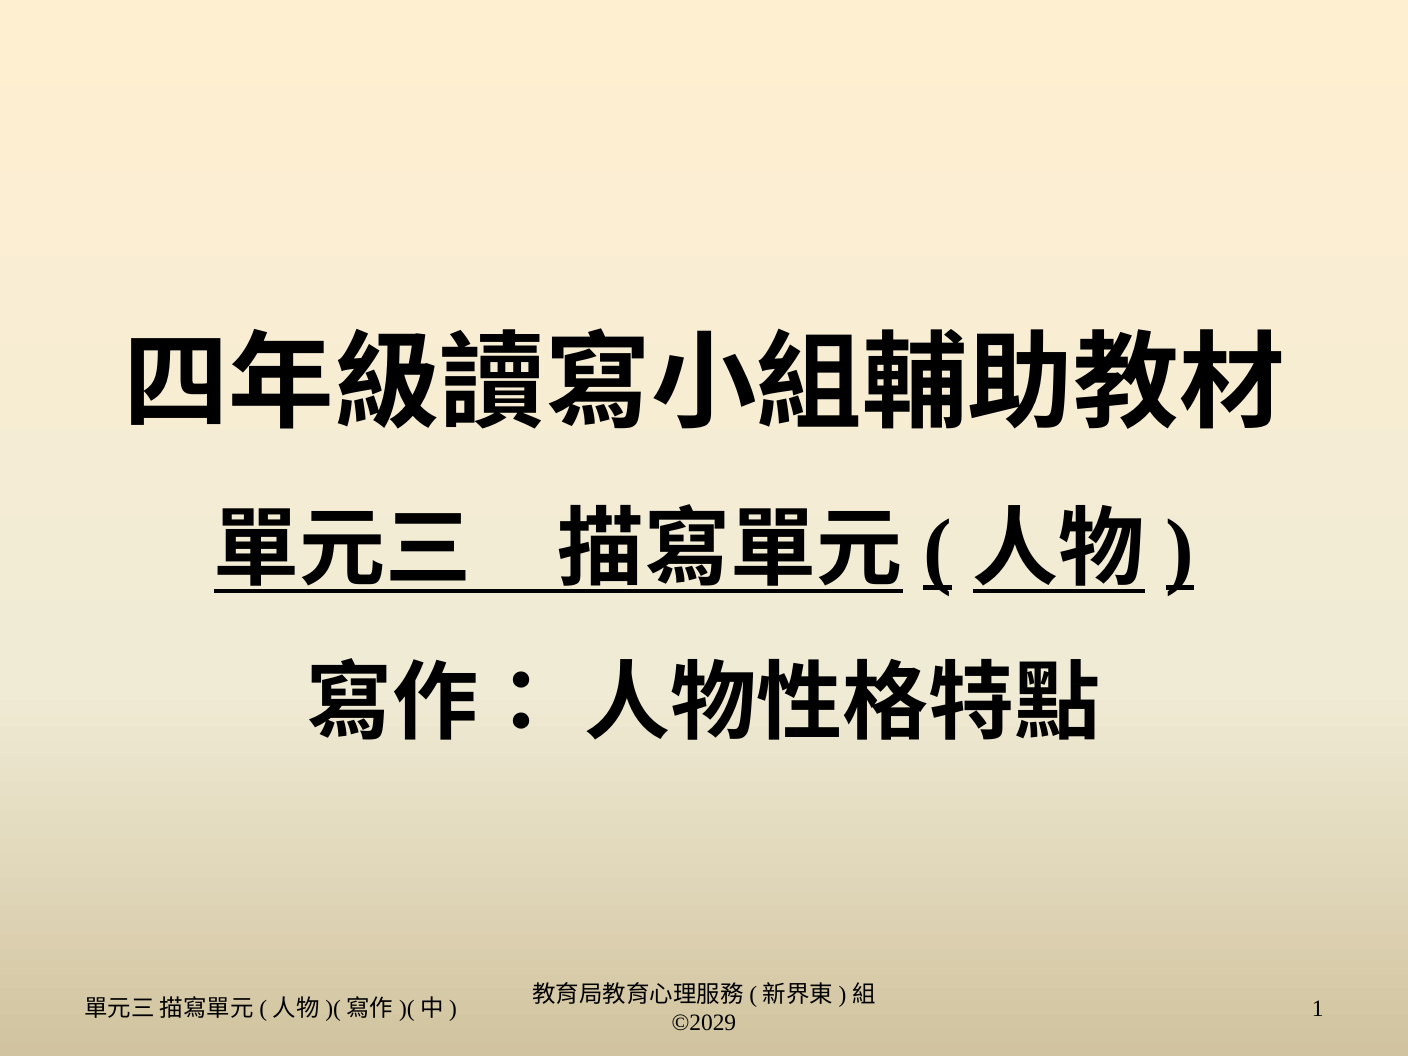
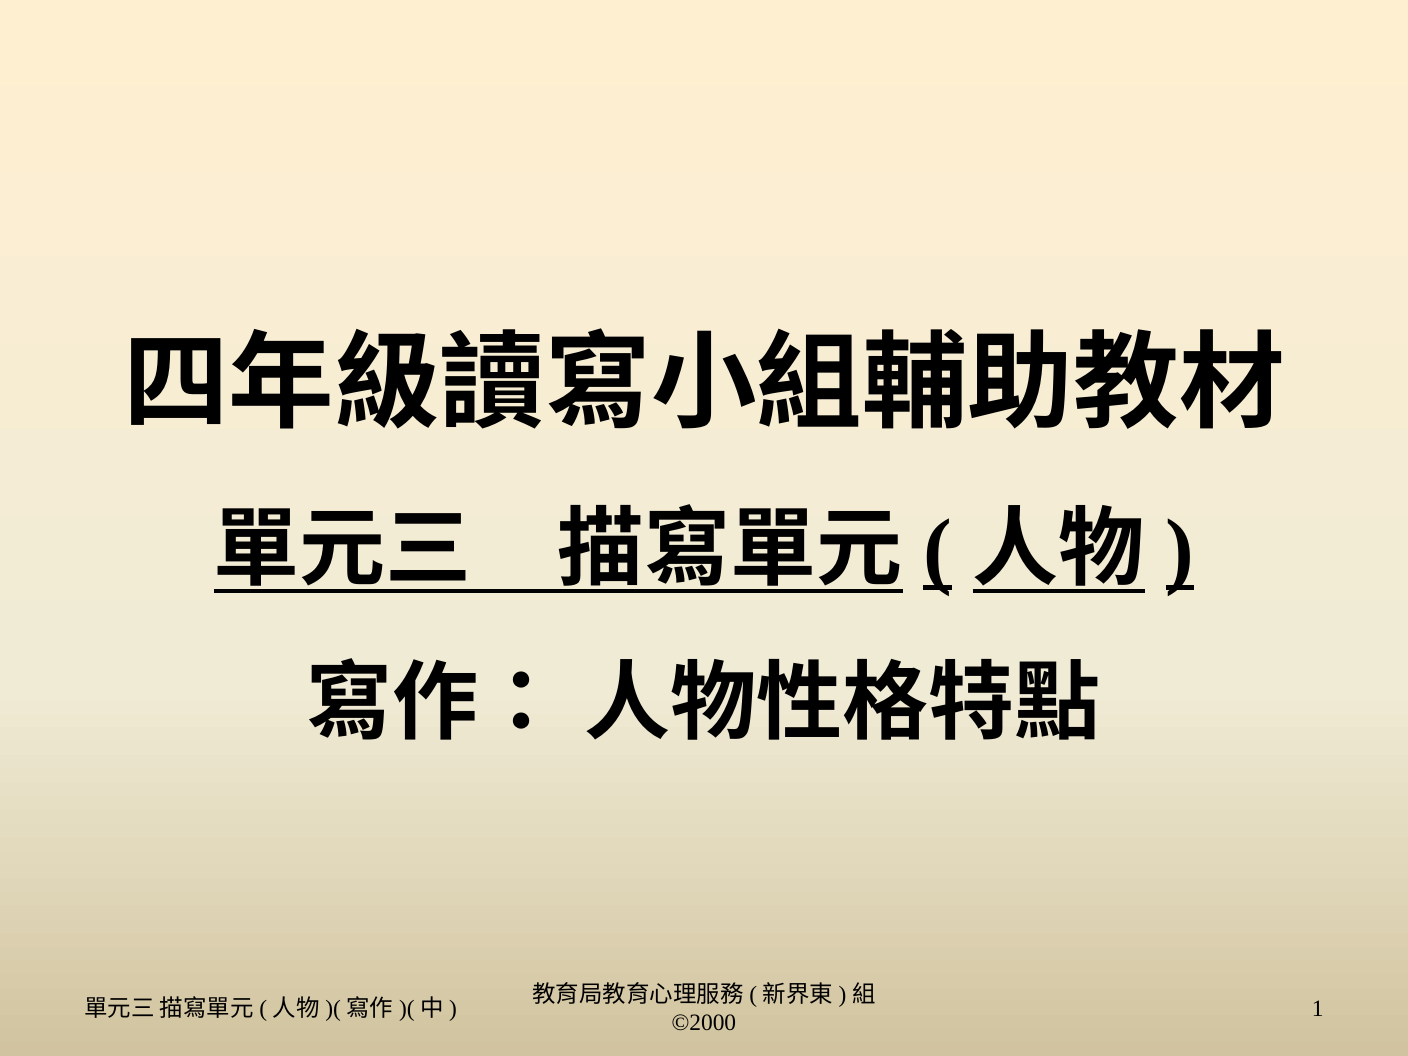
©2029: ©2029 -> ©2000 (704, 1023)
